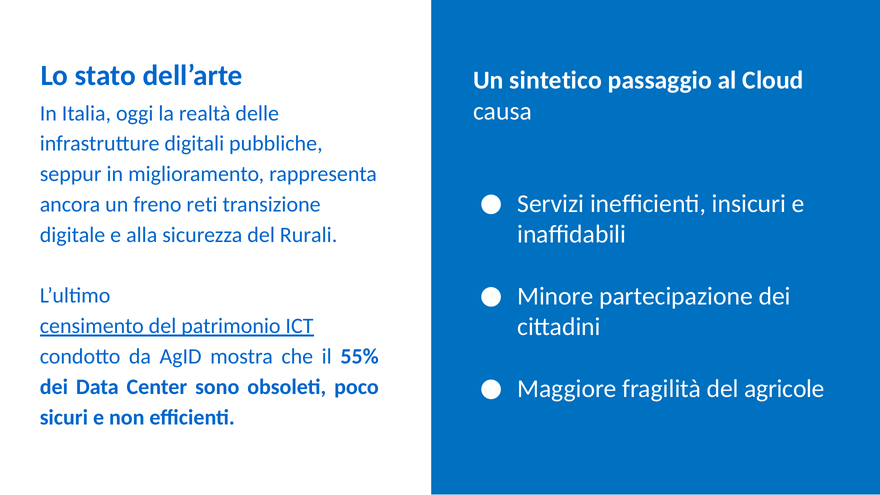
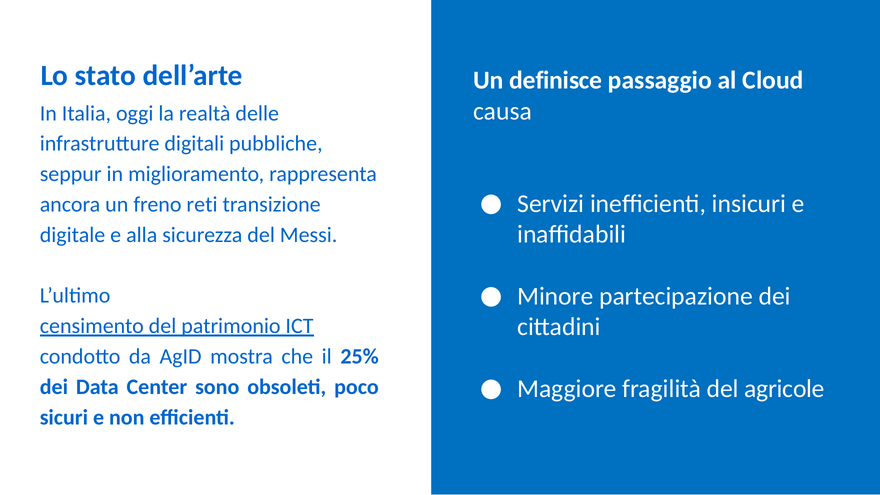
sintetico: sintetico -> definisce (556, 80)
Rurali: Rurali -> Messi (309, 235)
55%: 55% -> 25% (360, 357)
